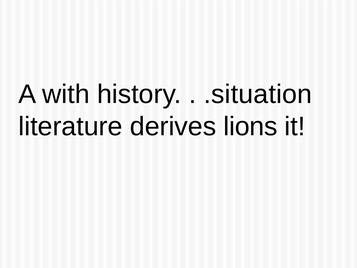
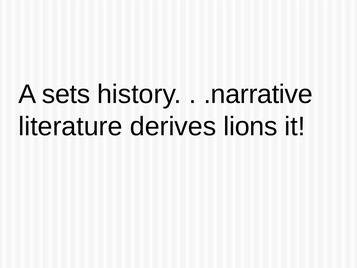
with: with -> sets (66, 94)
.situation: .situation -> .narrative (258, 94)
